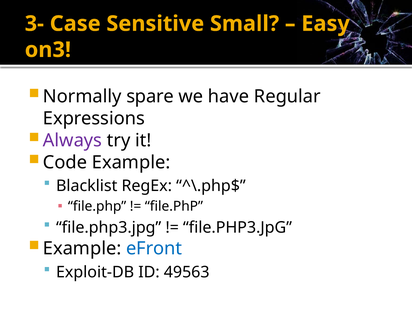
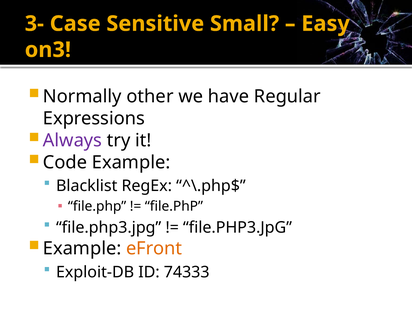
spare: spare -> other (150, 96)
eFront colour: blue -> orange (154, 248)
49563: 49563 -> 74333 (187, 272)
